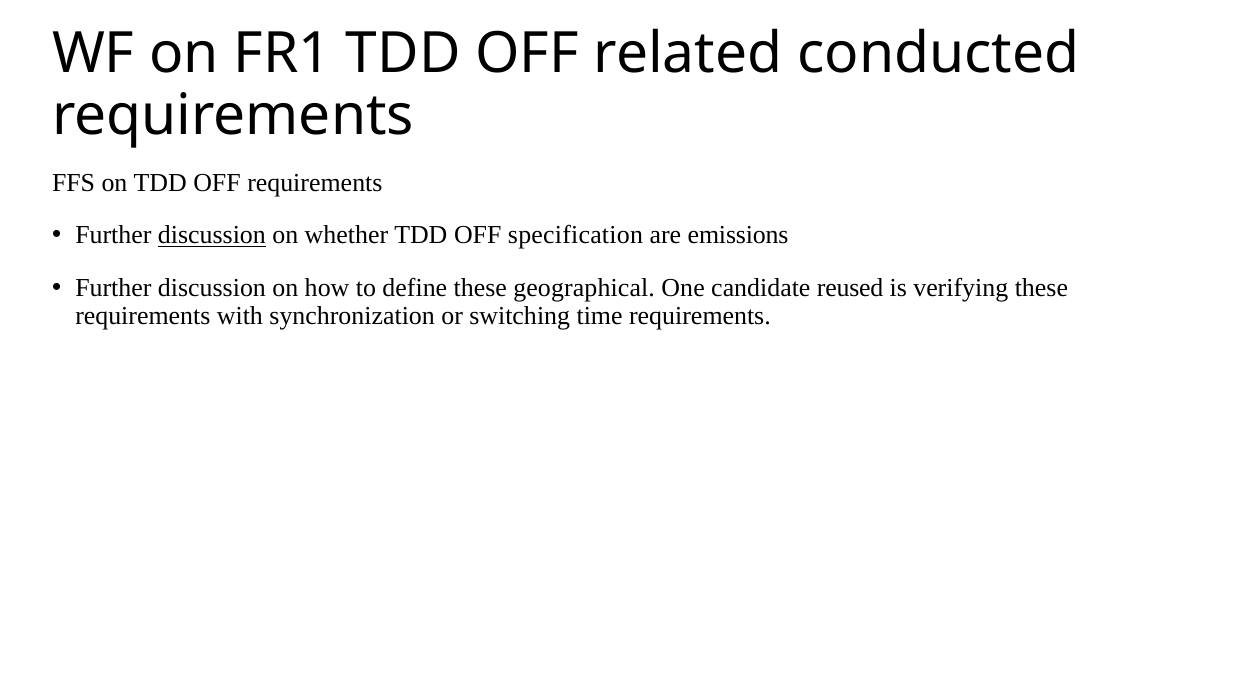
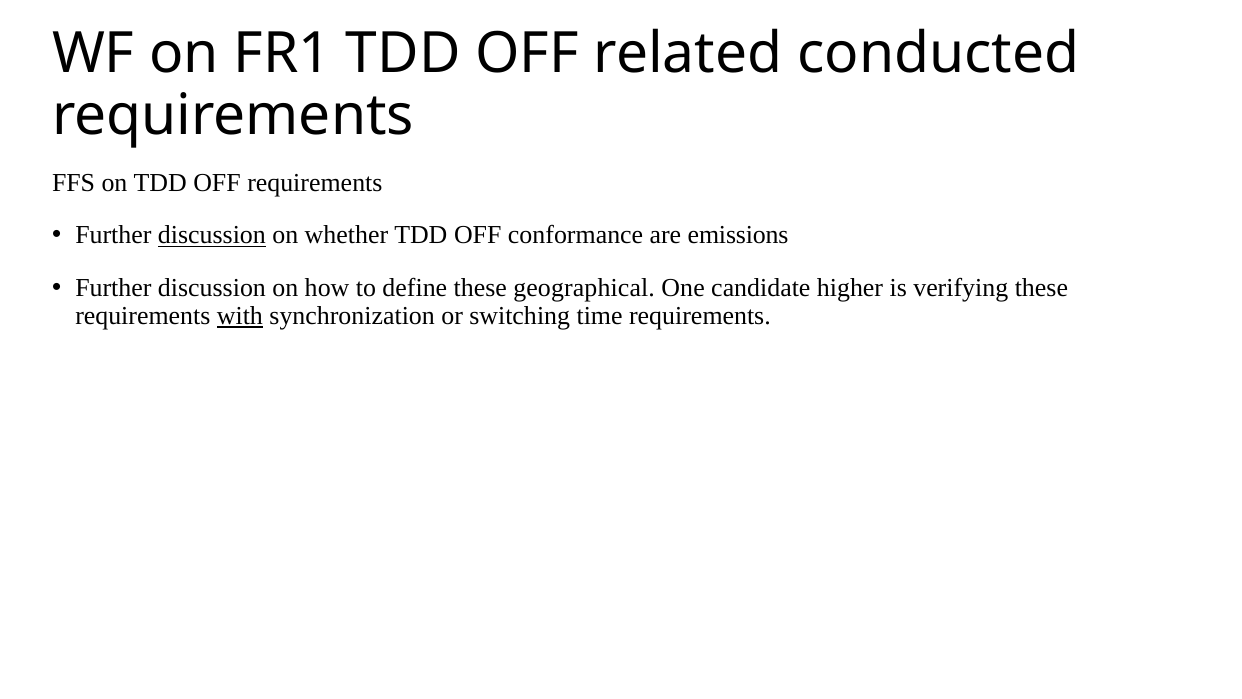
specification: specification -> conformance (576, 235)
reused: reused -> higher (850, 288)
with underline: none -> present (240, 316)
